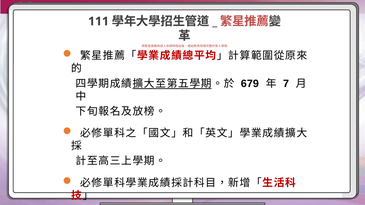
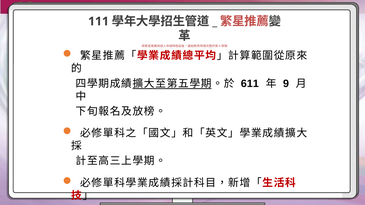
679: 679 -> 611 (250, 84)
7: 7 -> 9 (286, 84)
